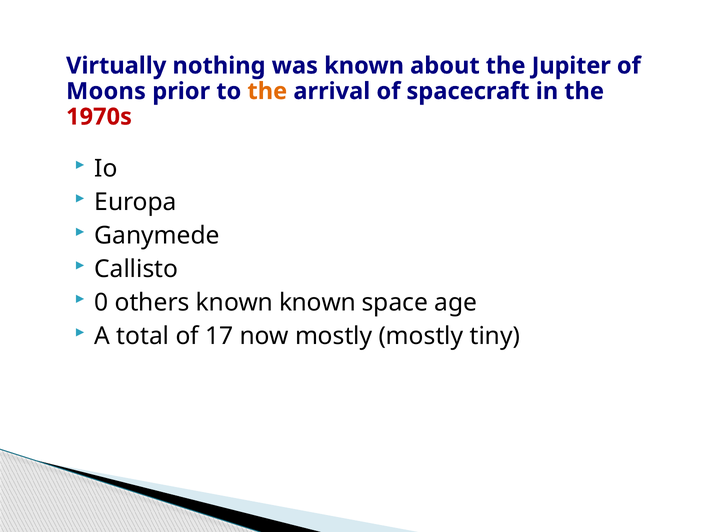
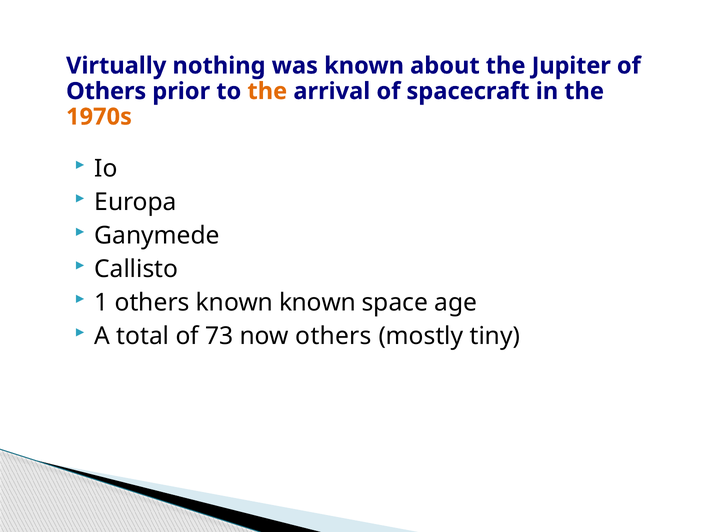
Moons: Moons -> Others (106, 91)
1970s colour: red -> orange (99, 117)
0: 0 -> 1 (101, 302)
17: 17 -> 73 (219, 336)
now mostly: mostly -> others (334, 336)
